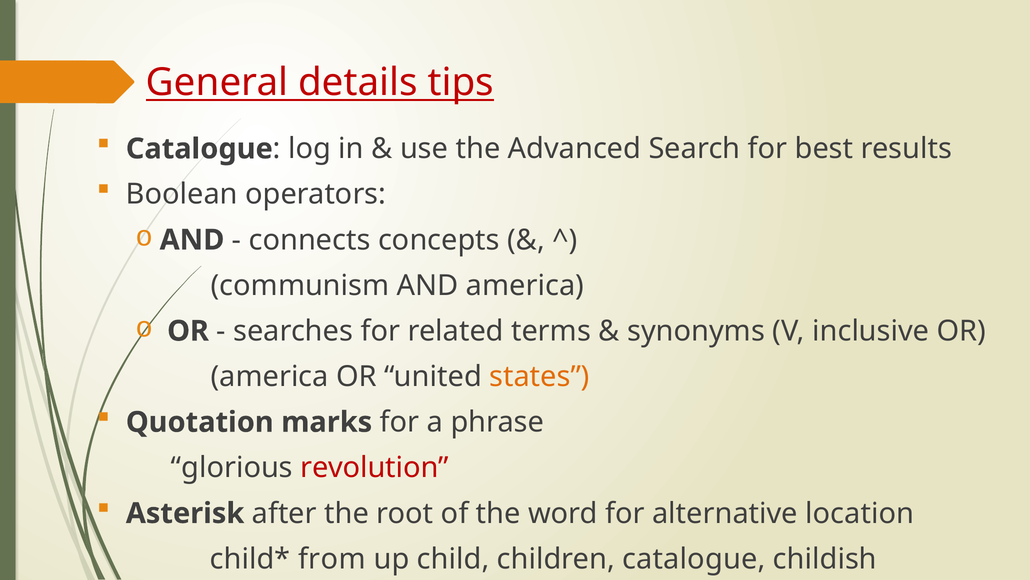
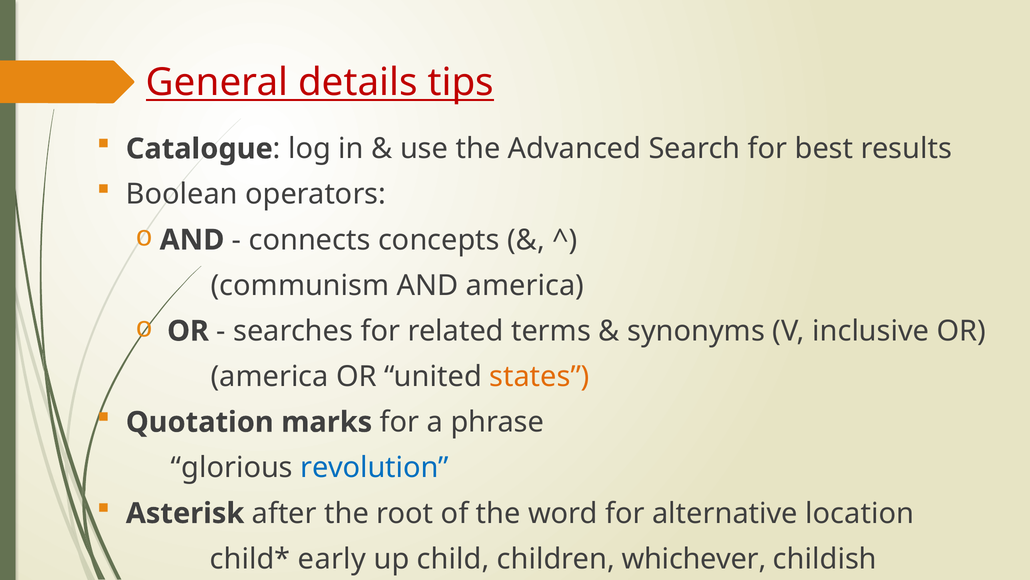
revolution colour: red -> blue (375, 467)
from: from -> early (332, 558)
children catalogue: catalogue -> whichever (694, 558)
